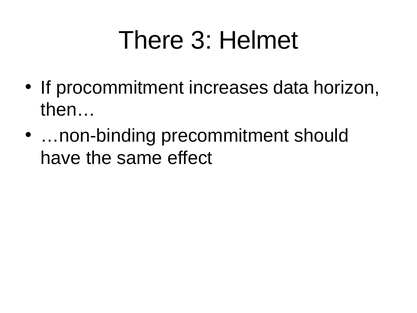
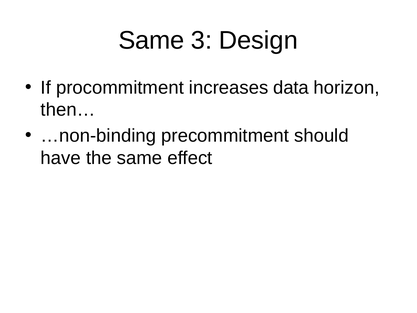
There: There -> Same (151, 40)
Helmet: Helmet -> Design (258, 40)
